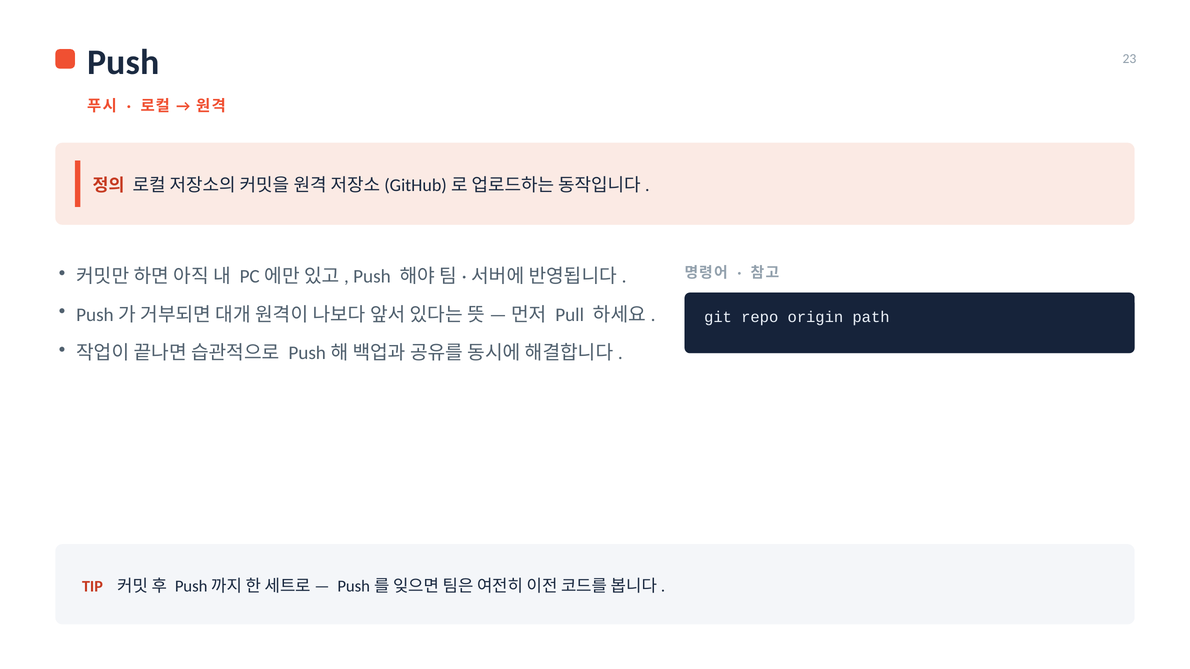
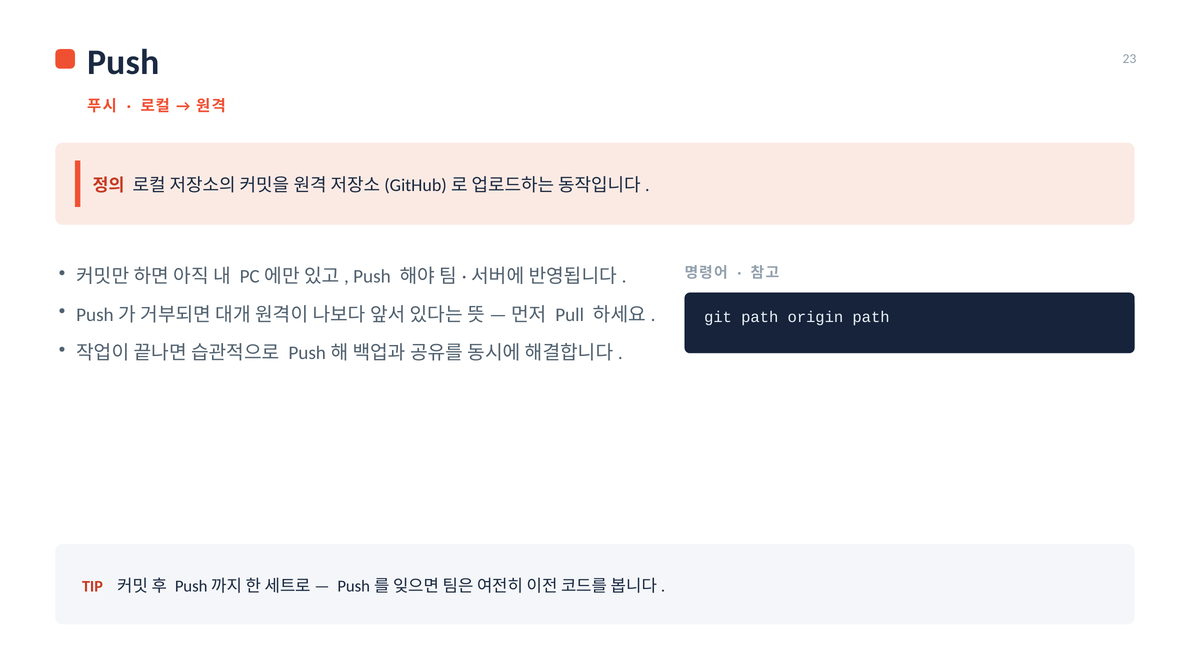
git repo: repo -> path (760, 317)
